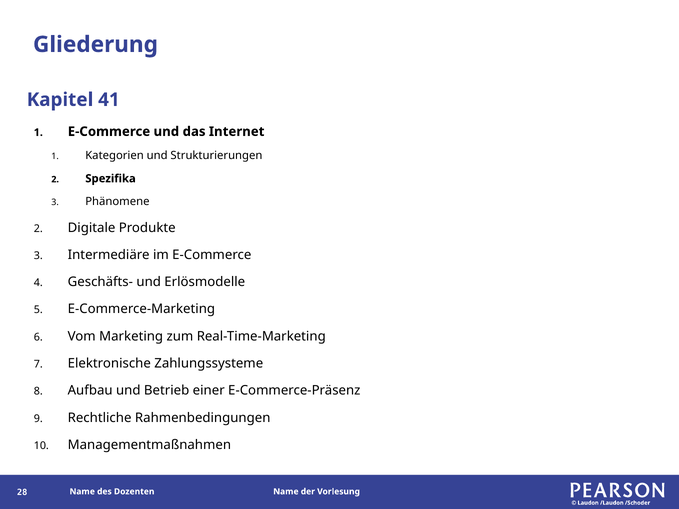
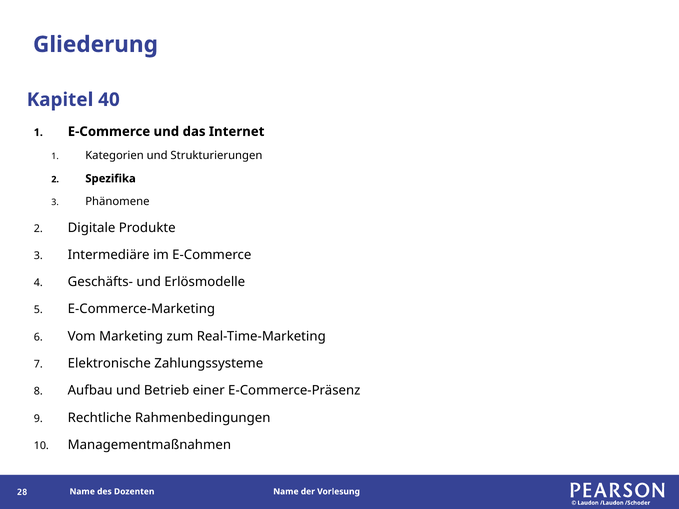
41: 41 -> 40 (109, 100)
